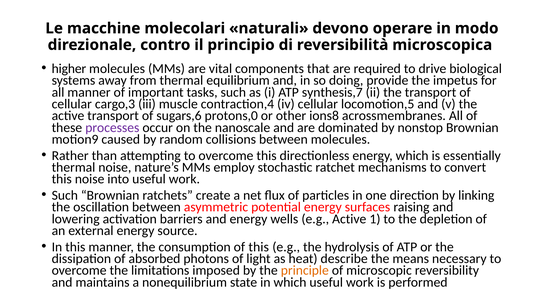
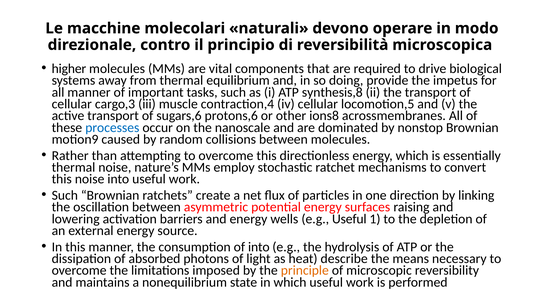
synthesis,7: synthesis,7 -> synthesis,8 (332, 92)
protons,0: protons,0 -> protons,6 (231, 116)
processes colour: purple -> blue (112, 128)
e.g Active: Active -> Useful (349, 219)
of this: this -> into (259, 247)
